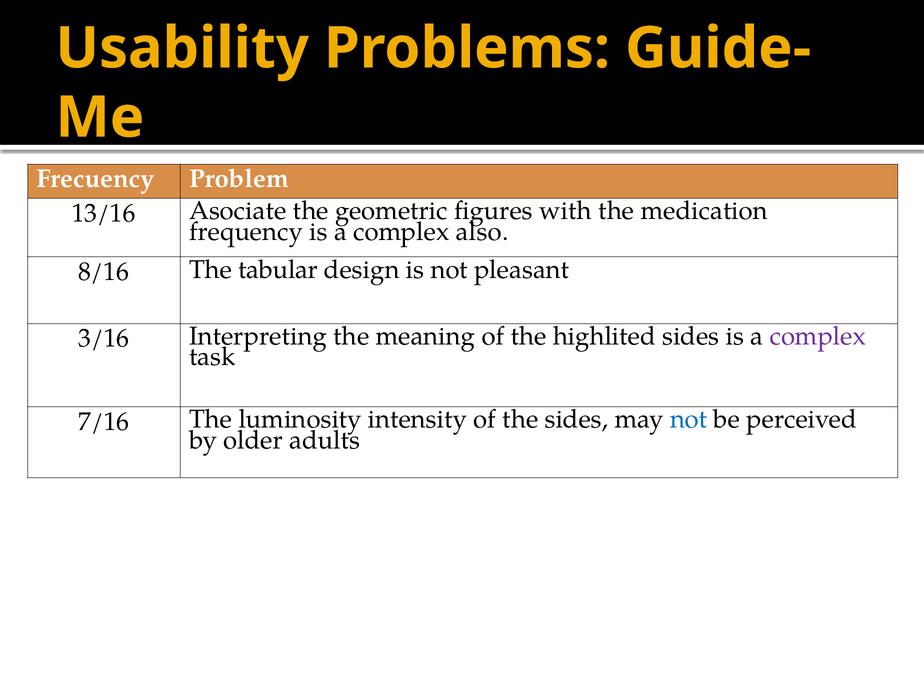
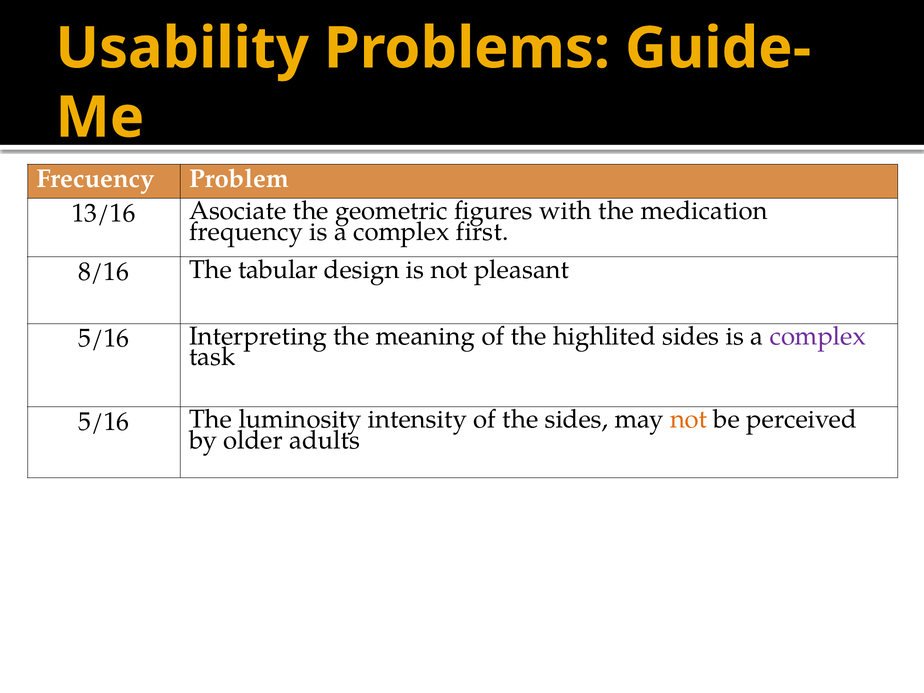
also: also -> first (482, 232)
3/16: 3/16 -> 5/16 (104, 338)
7/16: 7/16 -> 5/16 (104, 422)
not colour: blue -> orange (689, 419)
